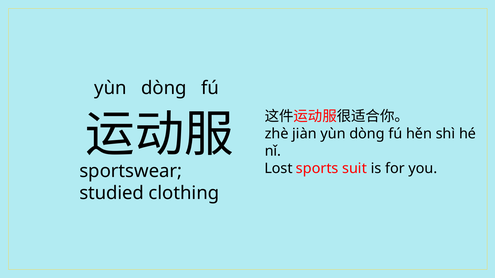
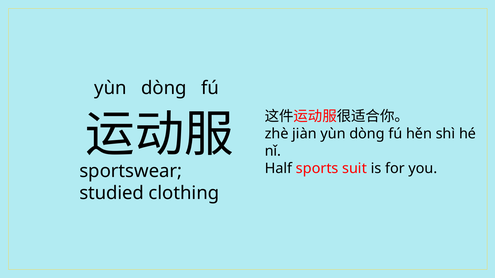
Lost: Lost -> Half (278, 169)
